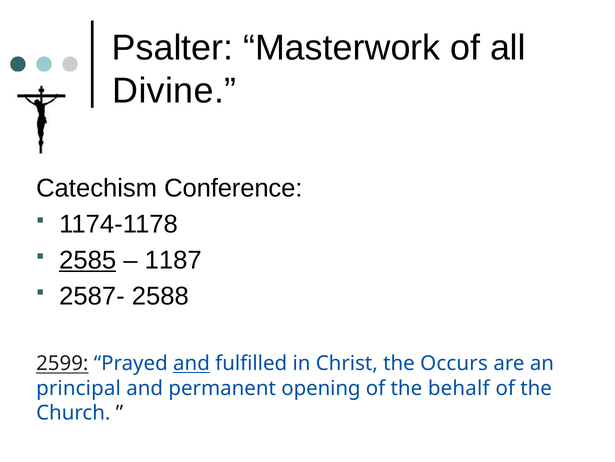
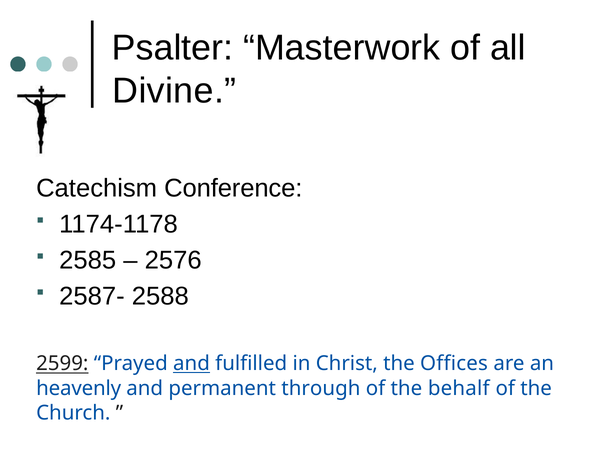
2585 underline: present -> none (88, 260)
1187: 1187 -> 2576 (173, 260)
Occurs: Occurs -> Offices (454, 363)
principal: principal -> heavenly (79, 388)
opening: opening -> through (321, 388)
